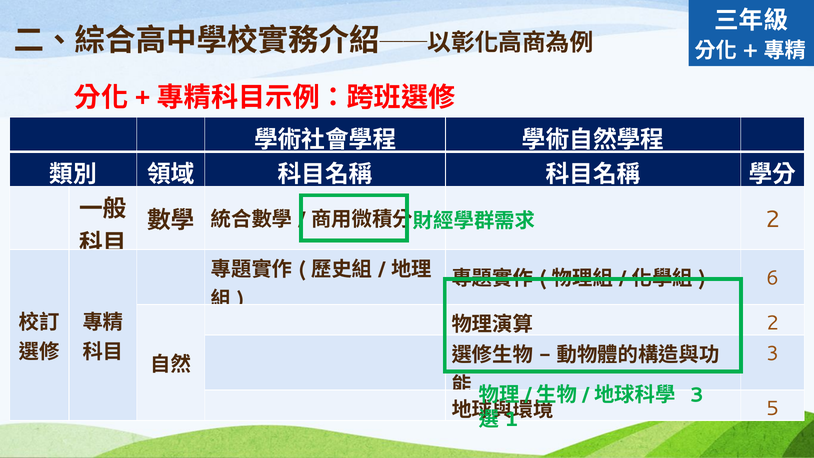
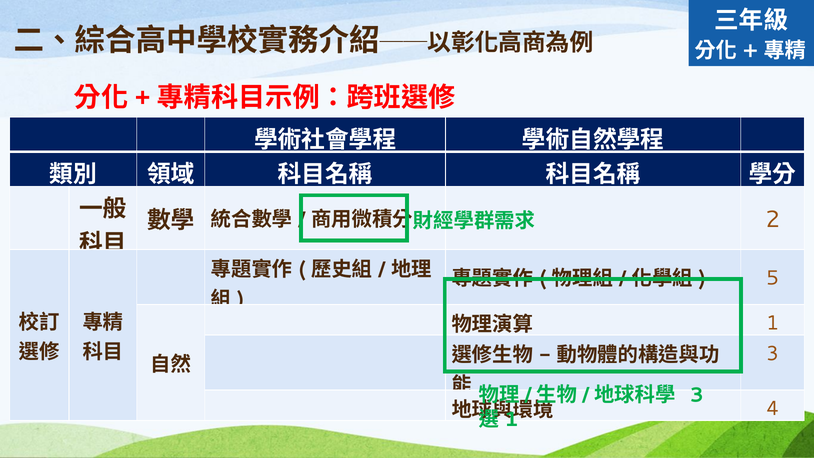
6: 6 -> 5 (773, 278)
2: 2 -> 1 (773, 323)
5: 5 -> 4 (773, 408)
